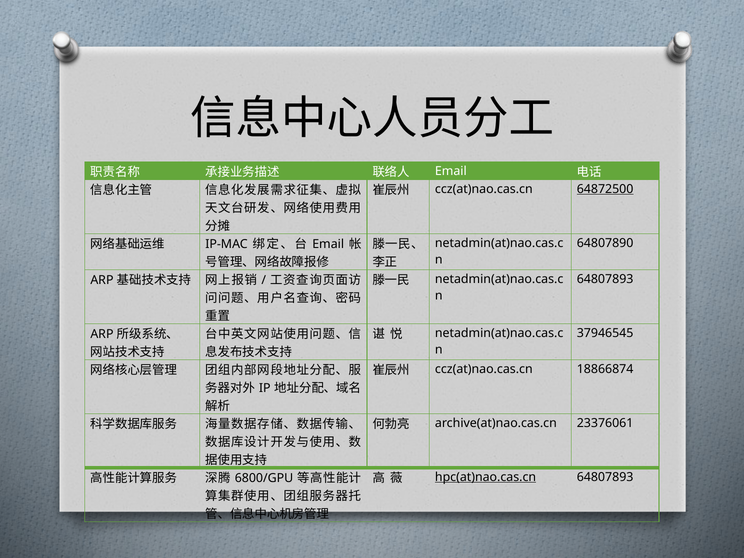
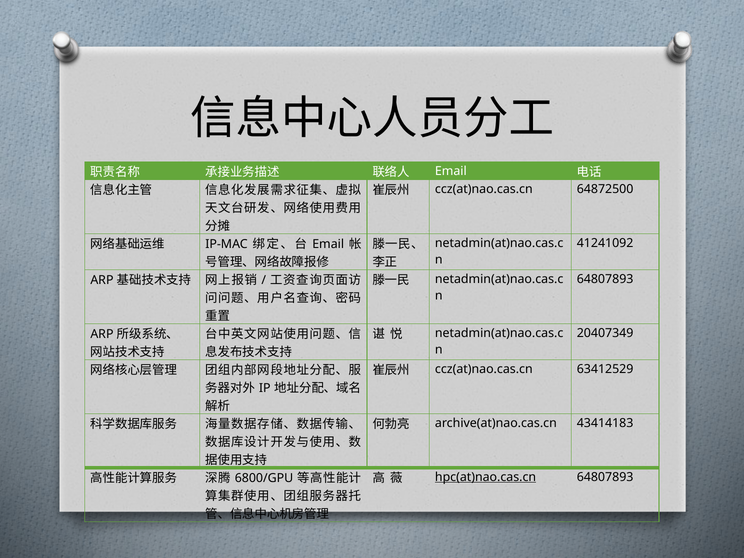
64872500 underline: present -> none (605, 189)
64807890: 64807890 -> 41241092 (605, 243)
37946545: 37946545 -> 20407349 (605, 333)
18866874: 18866874 -> 63412529 (605, 369)
23376061: 23376061 -> 43414183 (605, 423)
